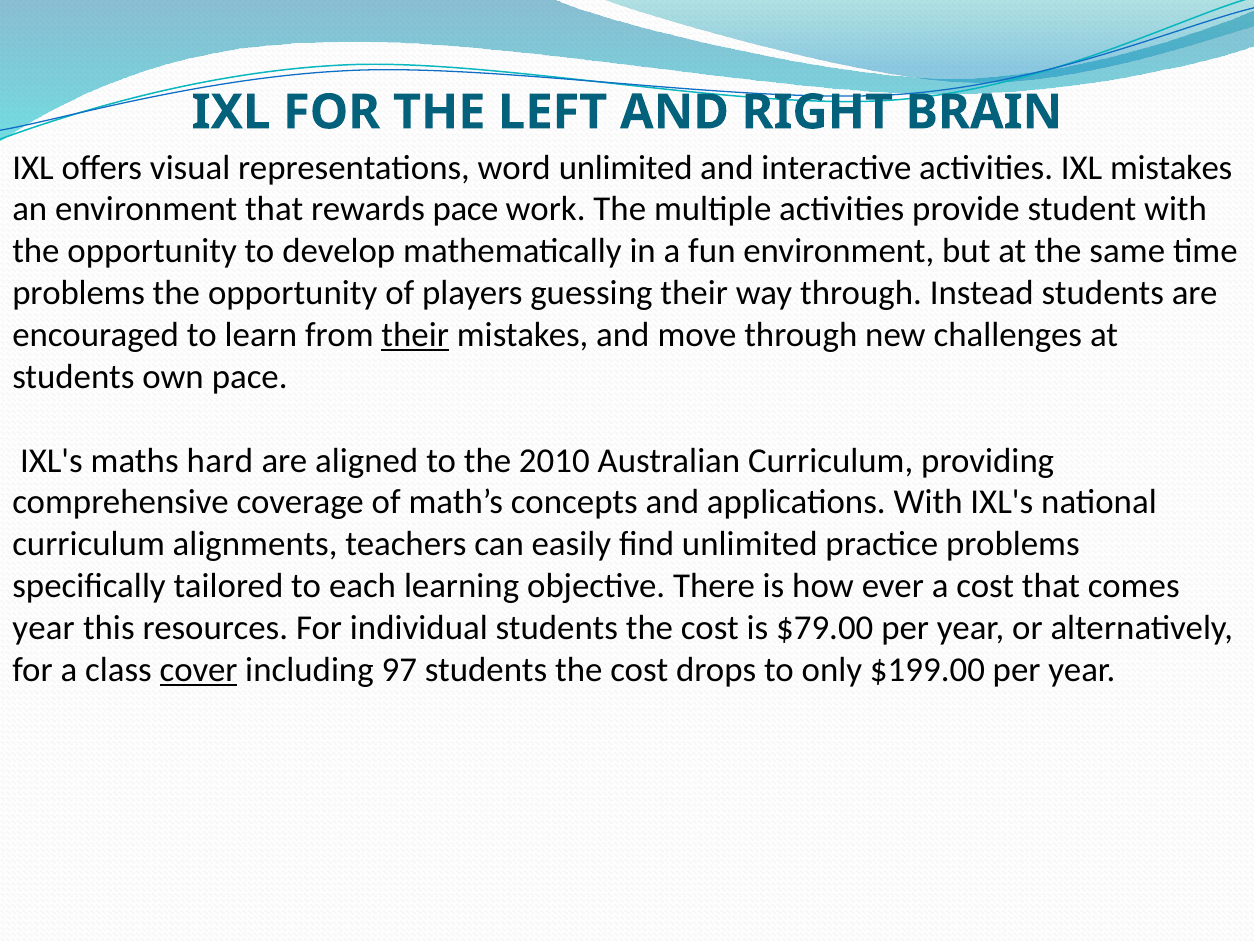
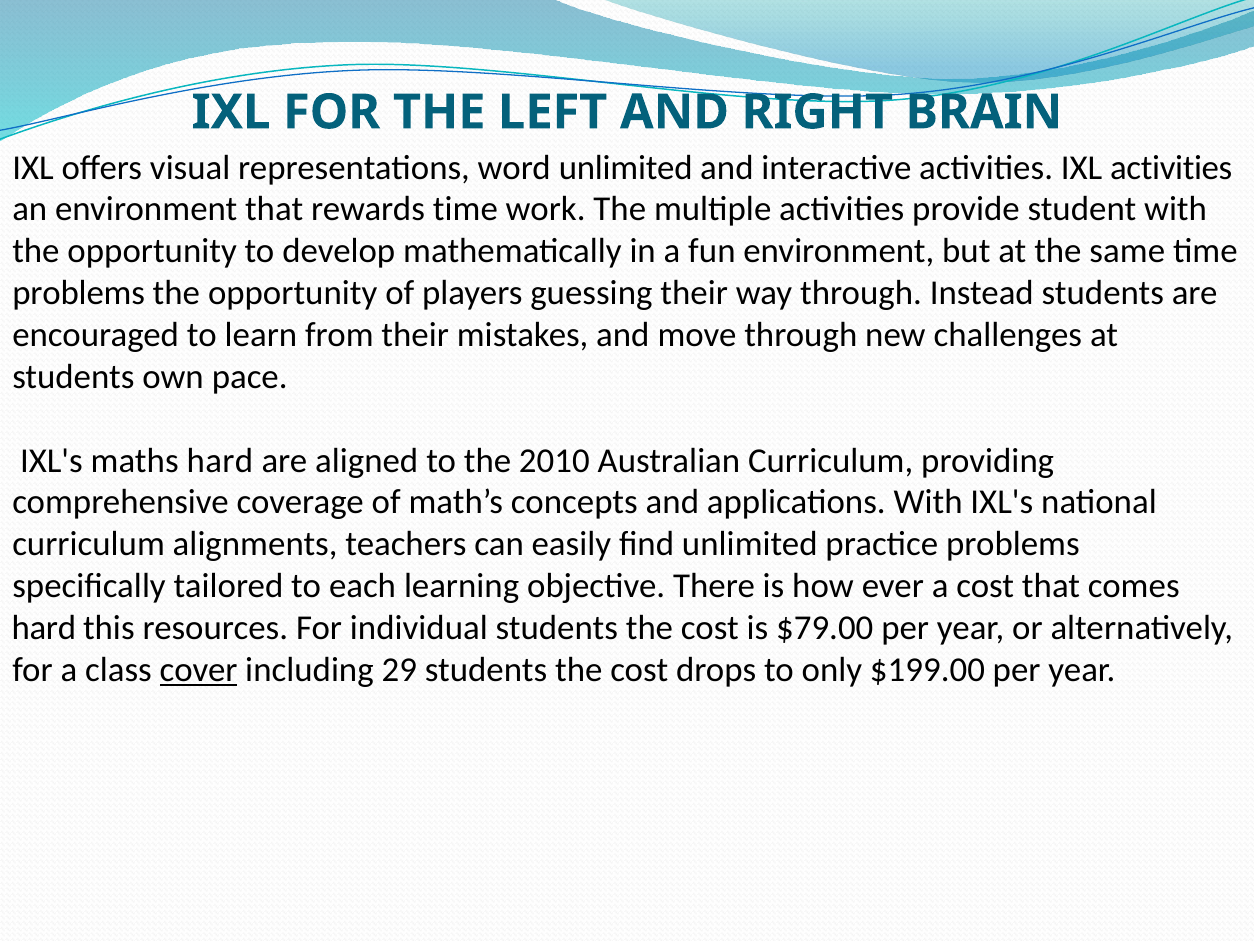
IXL mistakes: mistakes -> activities (1171, 168)
rewards pace: pace -> time (465, 209)
their underline: present -> none (415, 335)
year: year -> hard (44, 628)
97: 97 -> 29 (399, 669)
